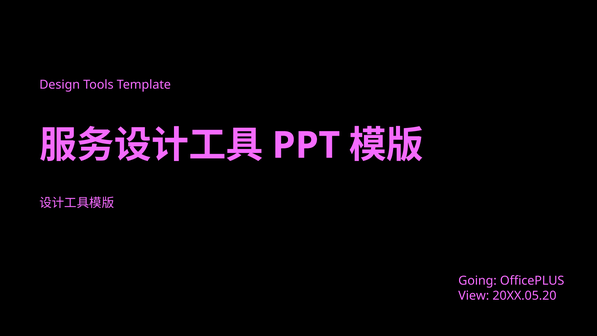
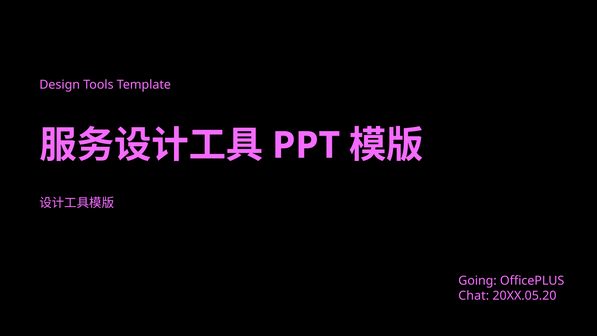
View: View -> Chat (474, 296)
